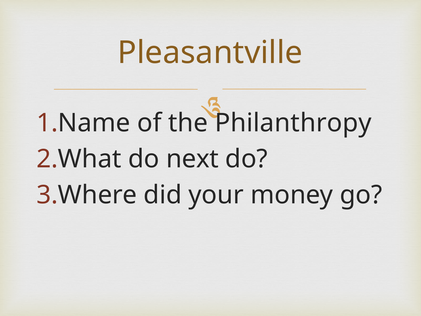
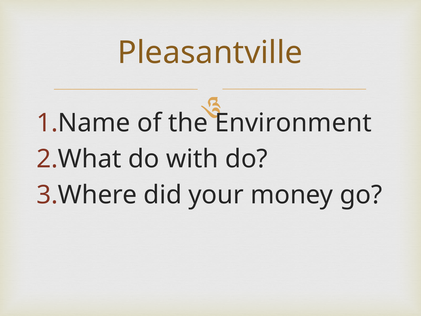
Philanthropy: Philanthropy -> Environment (293, 123)
next: next -> with (192, 159)
